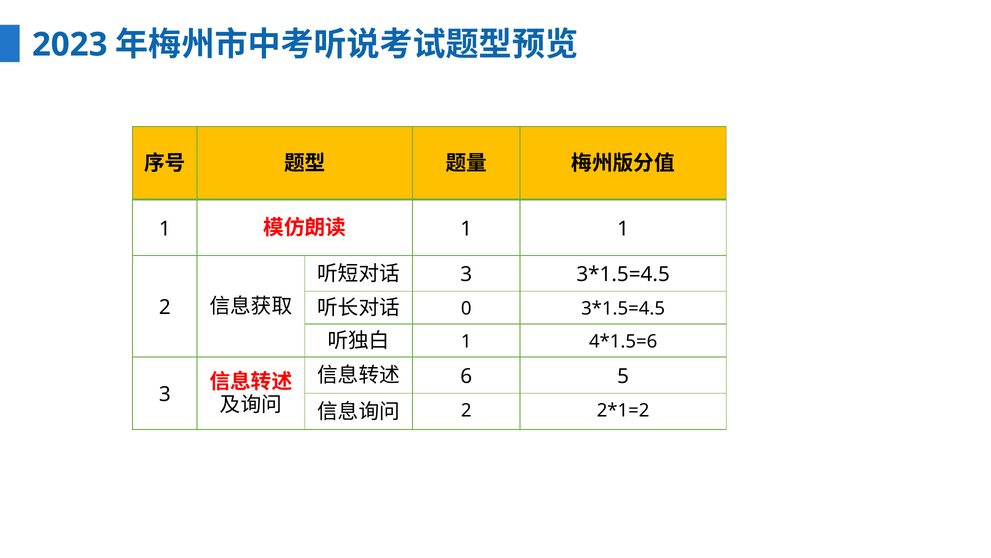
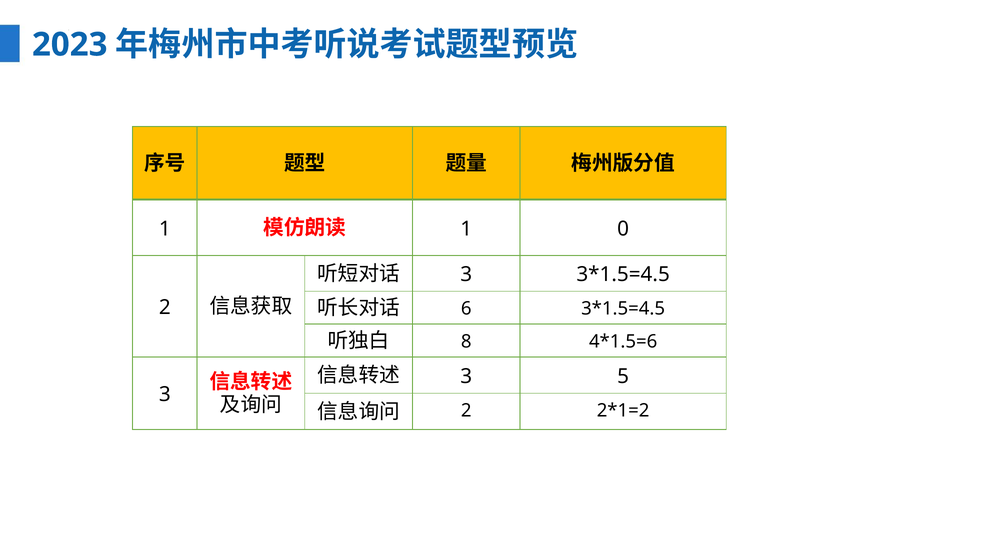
1 1: 1 -> 0 (623, 229)
0: 0 -> 6 (466, 308)
1: 1 -> 8 (466, 341)
6: 6 -> 3 (466, 376)
